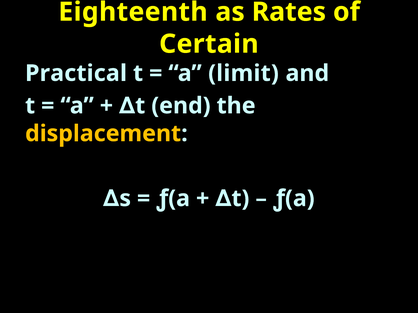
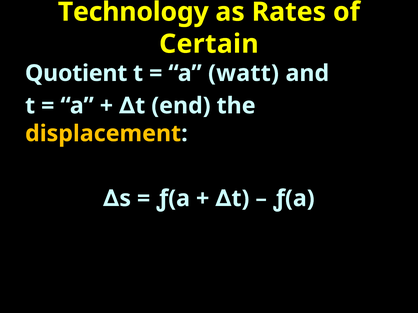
Eighteenth: Eighteenth -> Technology (133, 12)
Practical: Practical -> Quotient (76, 73)
limit: limit -> watt (244, 73)
